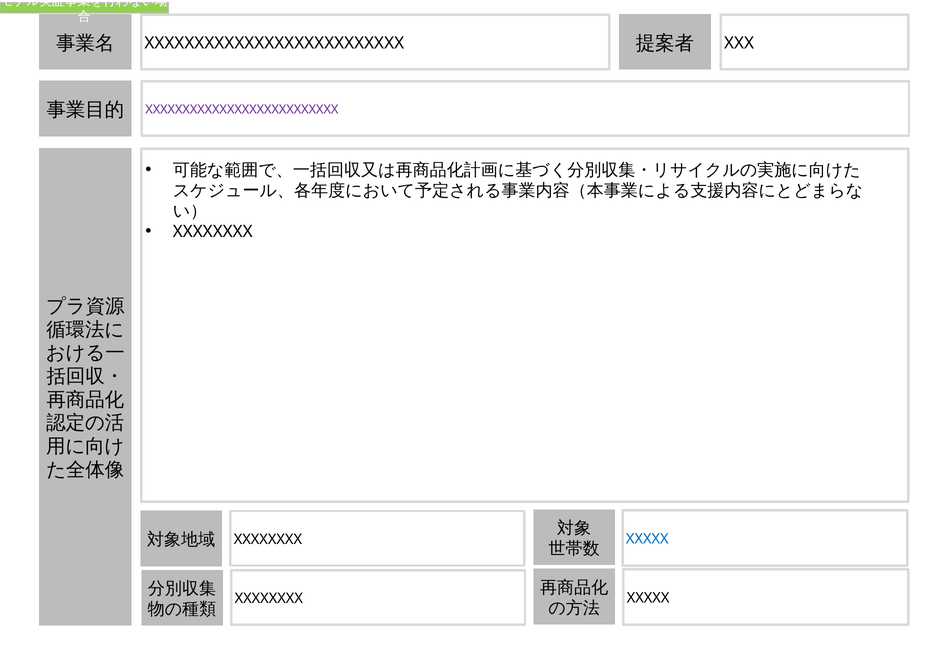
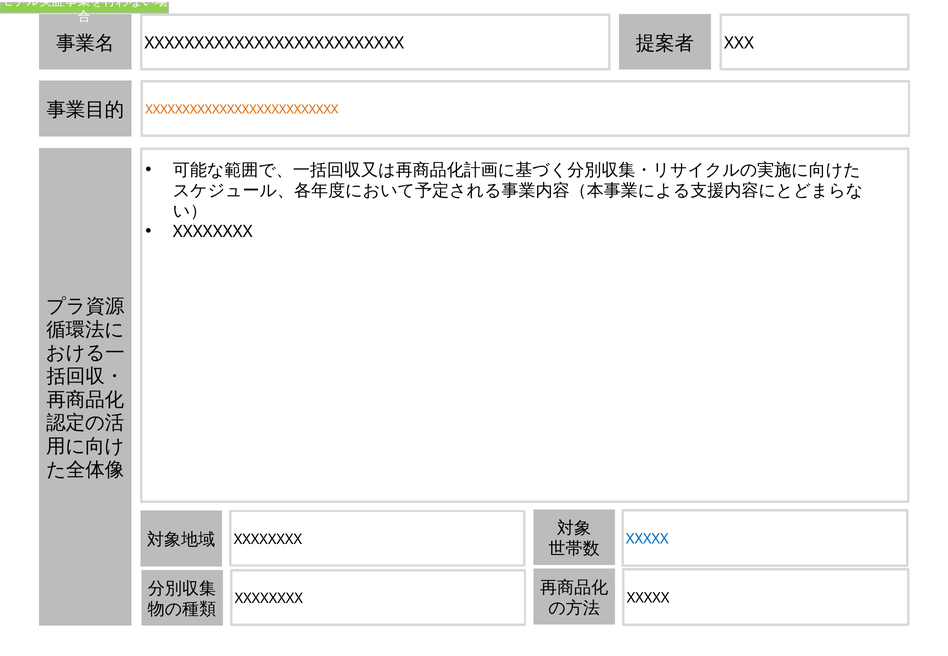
XXXXXXXXXXXXXXXXXXXXXXXXXX colour: purple -> orange (242, 109)
